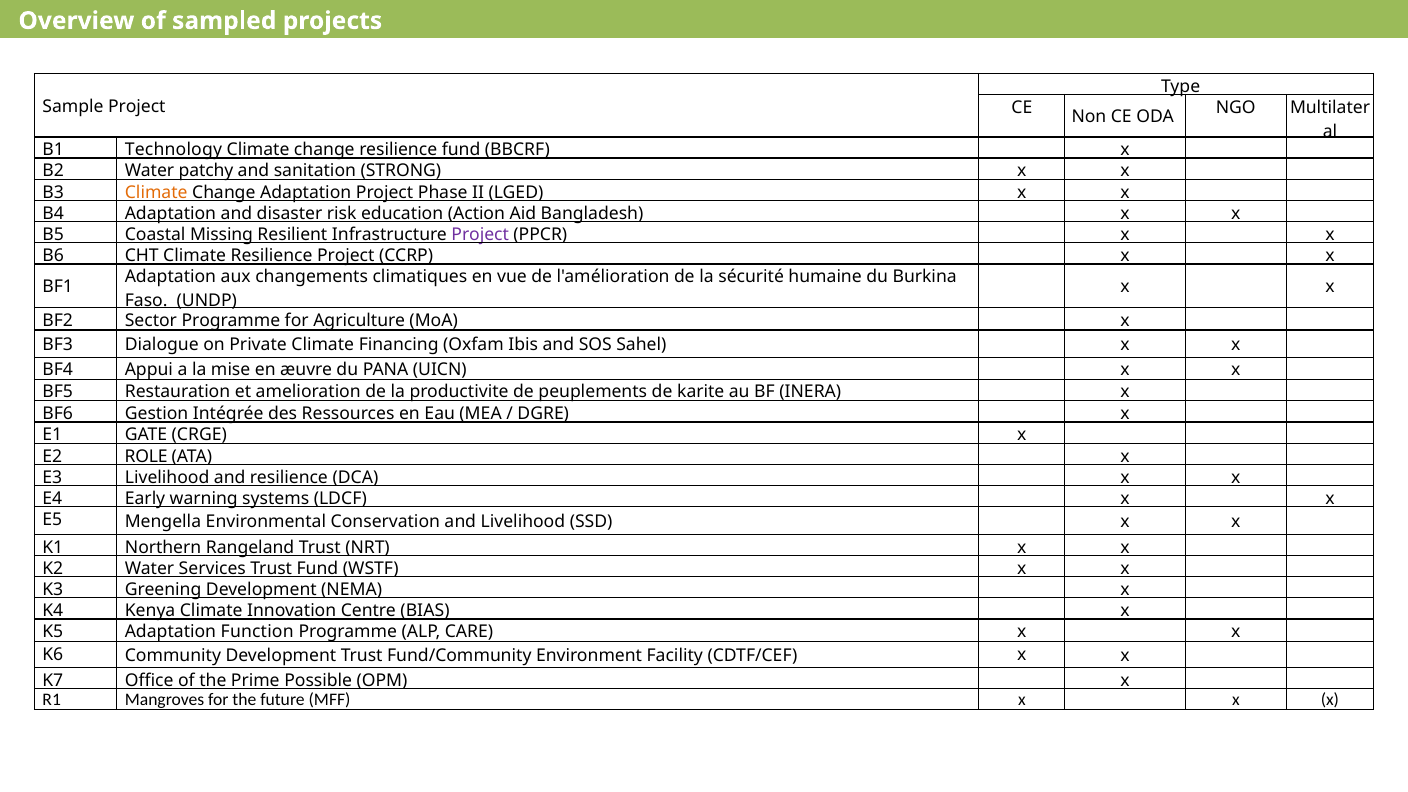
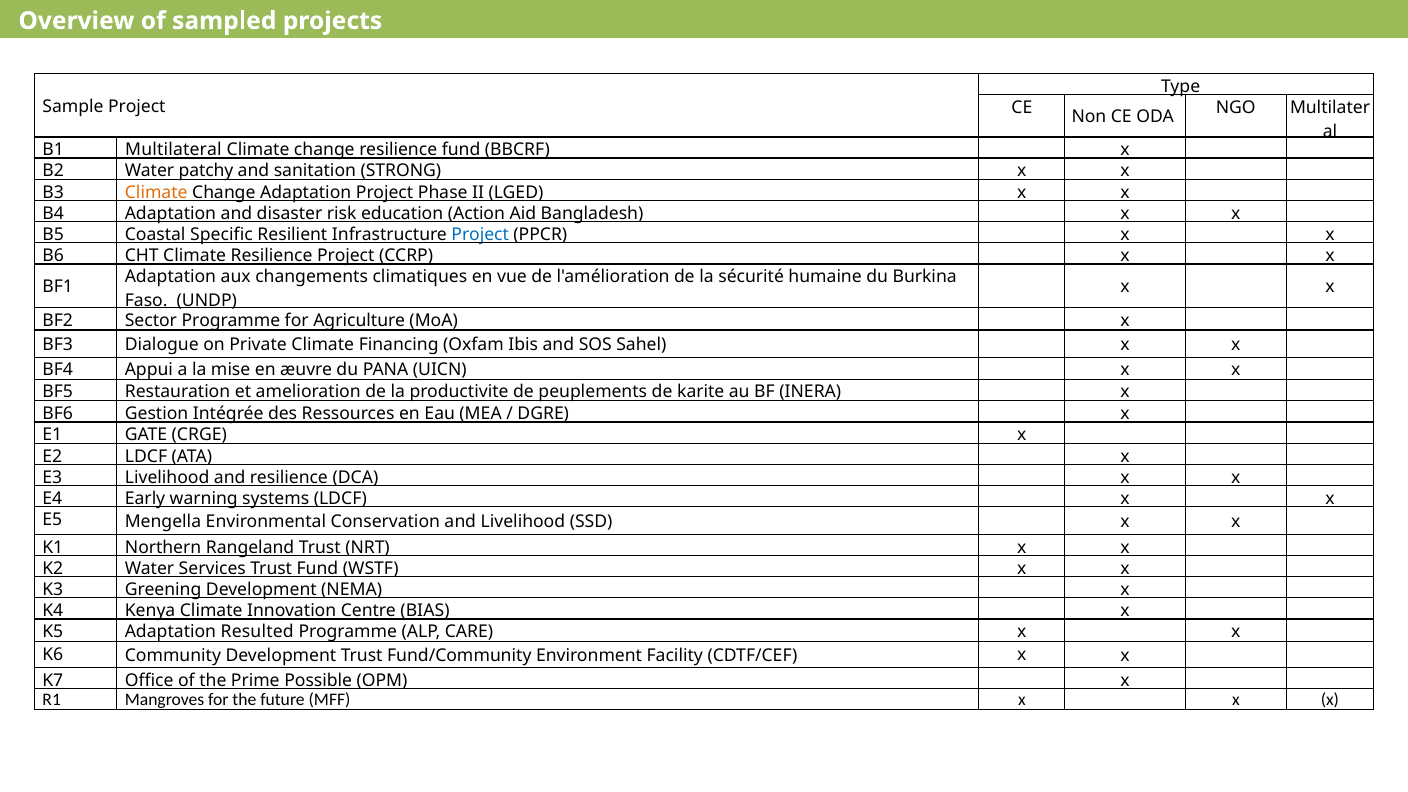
Technology: Technology -> Multilateral (173, 150)
Missing: Missing -> Specific (222, 235)
Project colour: purple -> blue (480, 235)
E2 ROLE: ROLE -> LDCF (146, 456)
Function: Function -> Resulted (257, 632)
